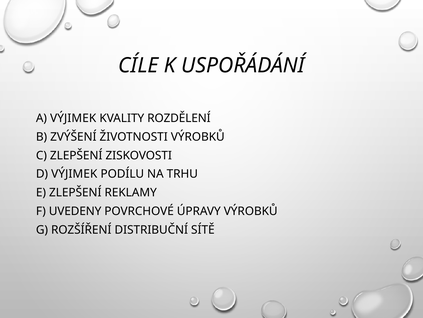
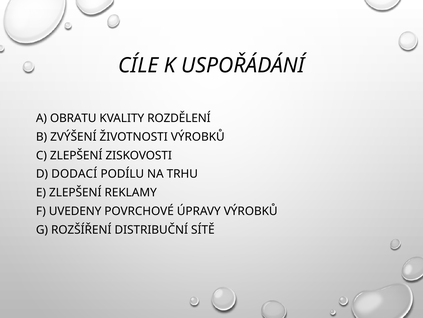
A VÝJIMEK: VÝJIMEK -> OBRATU (73, 118)
D VÝJIMEK: VÝJIMEK -> DODACÍ (74, 174)
